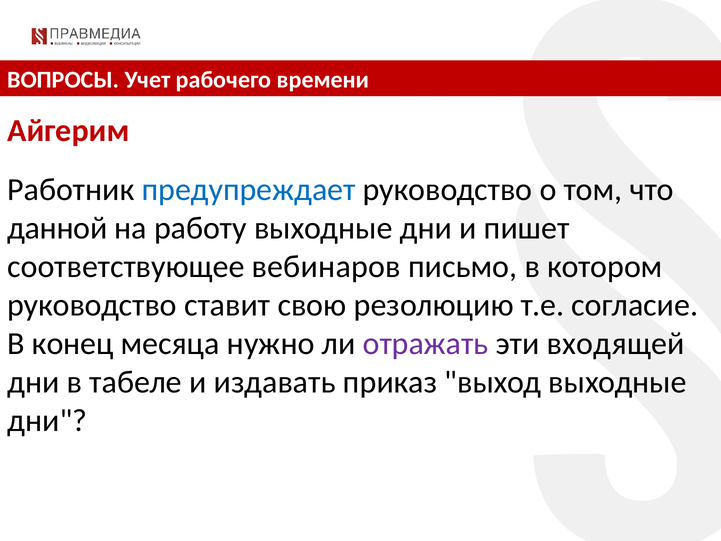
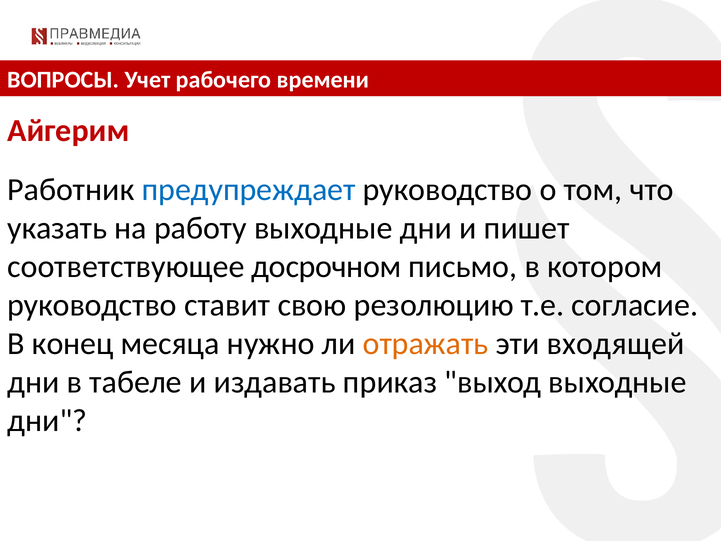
данной: данной -> указать (57, 228)
вебинаров: вебинаров -> досрочном (326, 267)
отражать colour: purple -> orange (426, 344)
